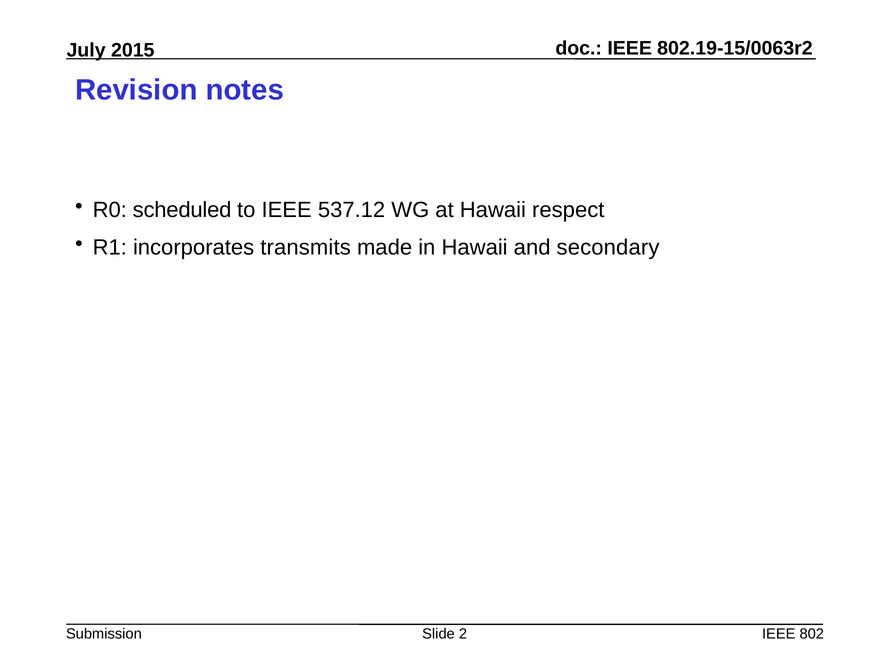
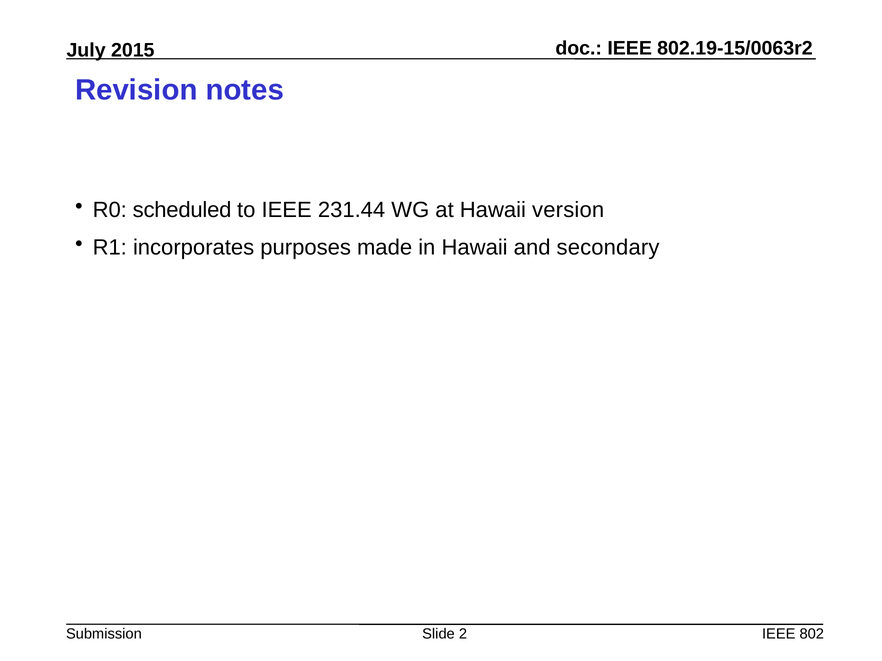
537.12: 537.12 -> 231.44 (352, 210)
respect: respect -> version (568, 210)
transmits: transmits -> purposes (306, 248)
